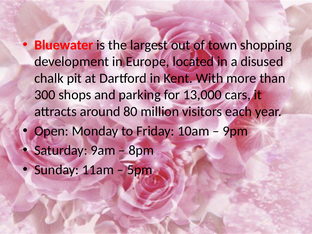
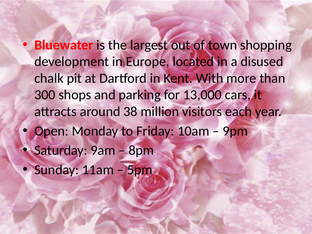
80: 80 -> 38 (130, 112)
